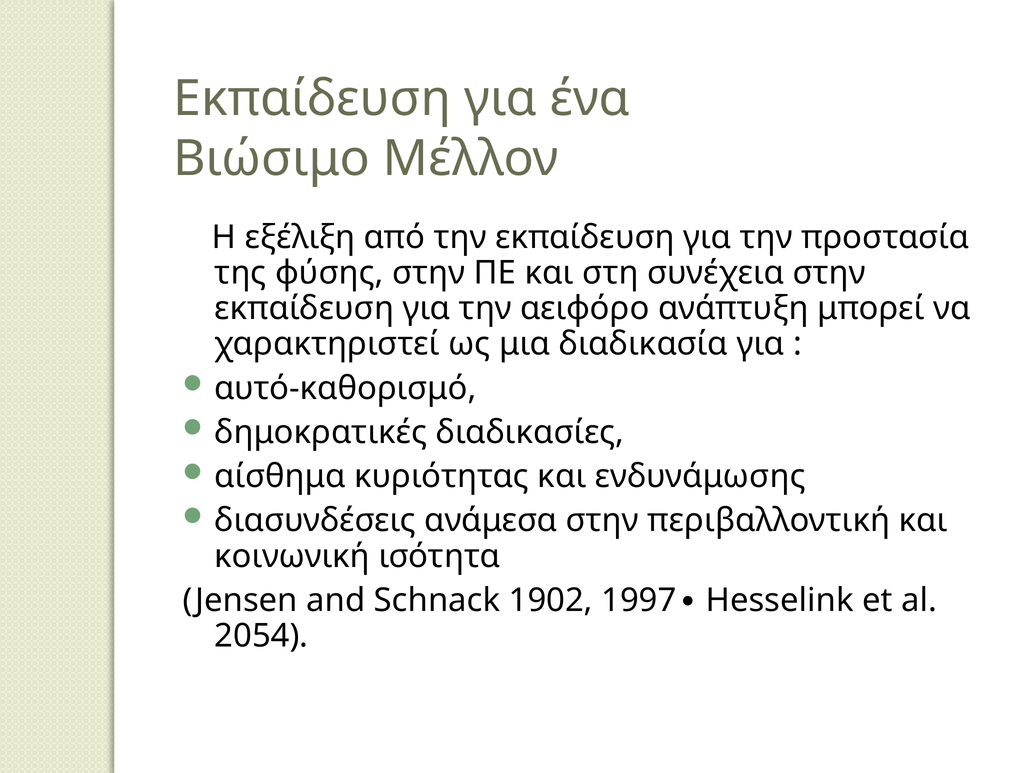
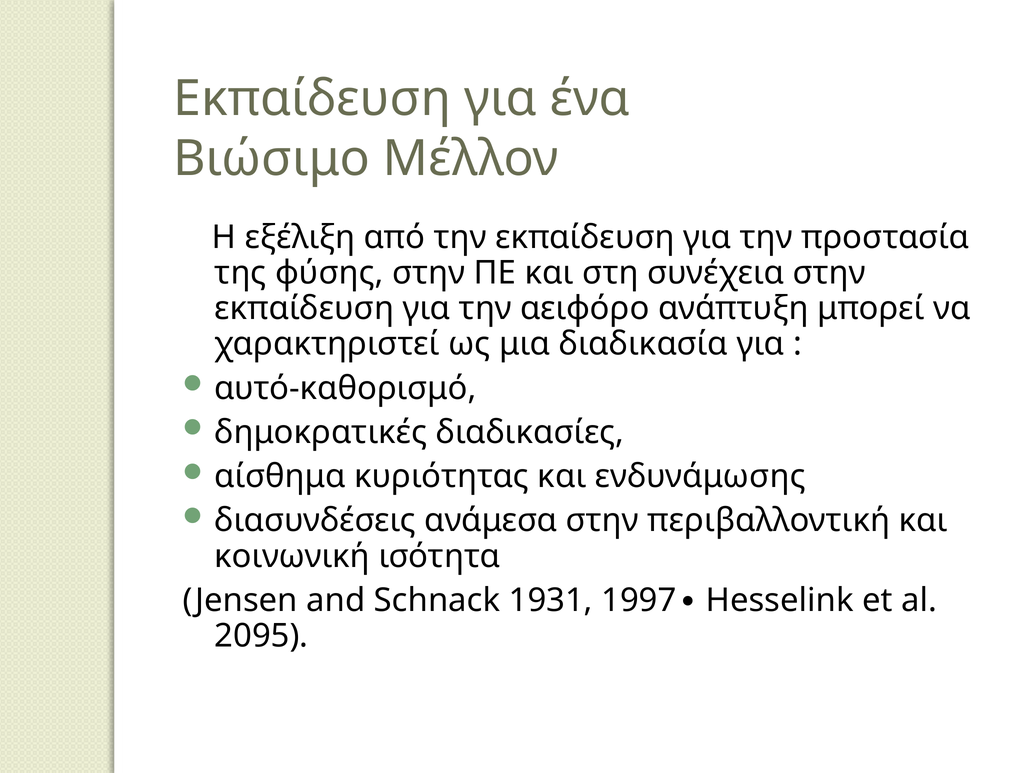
1902: 1902 -> 1931 (551, 600)
2054: 2054 -> 2095 (261, 635)
